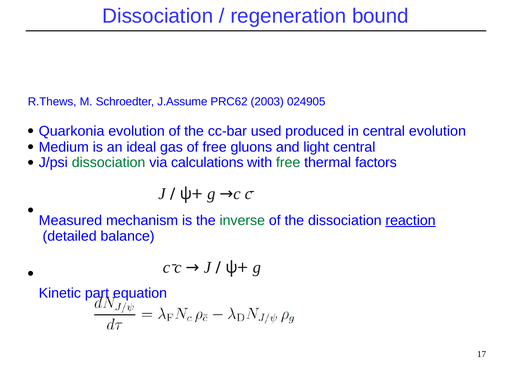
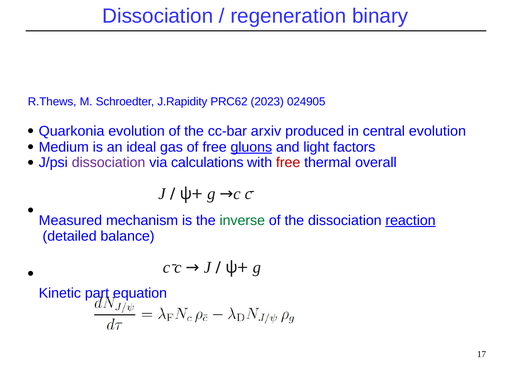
bound: bound -> binary (380, 16)
J.Assume: J.Assume -> J.Rapidity (182, 102)
2003: 2003 -> 2023 (267, 102)
used: used -> arxiv (266, 132)
gluons underline: none -> present (251, 147)
light central: central -> factors (354, 147)
dissociation colour: green -> purple (109, 163)
free colour: green -> red (288, 163)
factors: factors -> overall (376, 163)
